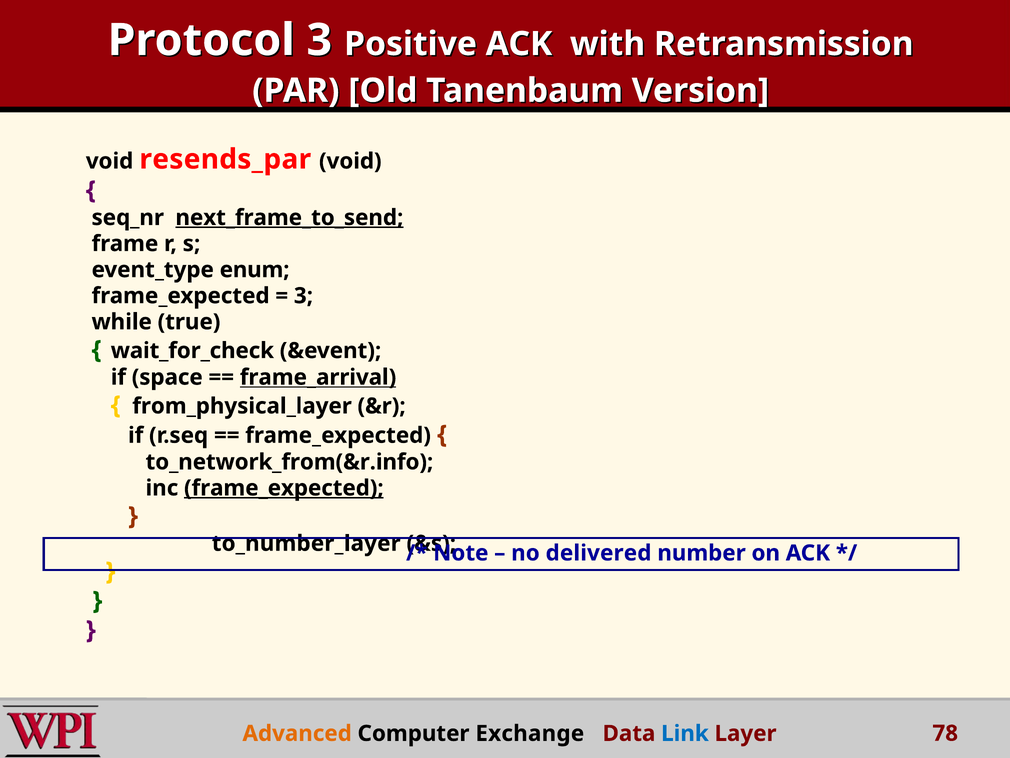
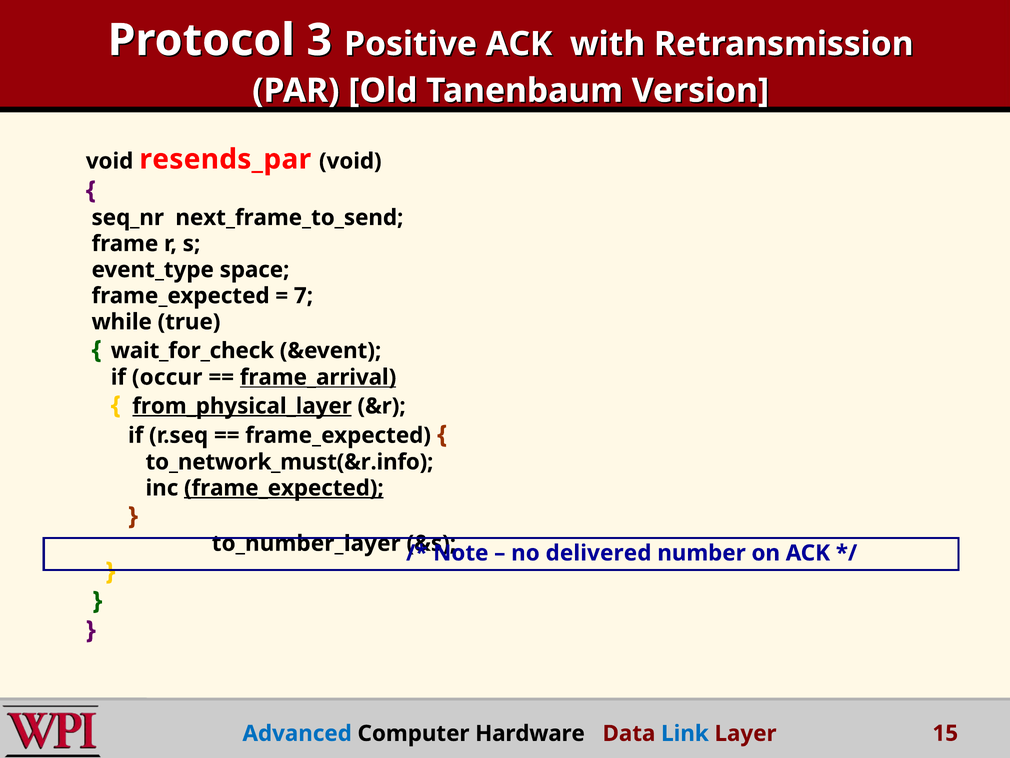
next_frame_to_send underline: present -> none (289, 218)
enum: enum -> space (255, 270)
3: 3 -> 7 (303, 296)
space: space -> occur (167, 377)
from_physical_layer underline: none -> present (242, 406)
to_network_from(&r.info: to_network_from(&r.info -> to_network_must(&r.info (289, 462)
Advanced colour: orange -> blue (297, 733)
Exchange: Exchange -> Hardware (530, 733)
78: 78 -> 15 (945, 733)
